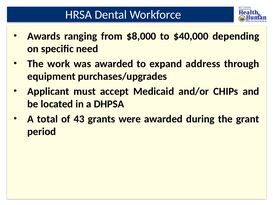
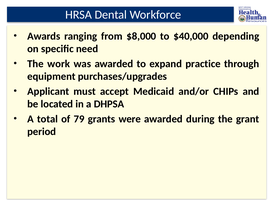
address: address -> practice (203, 64)
43: 43 -> 79 (79, 119)
